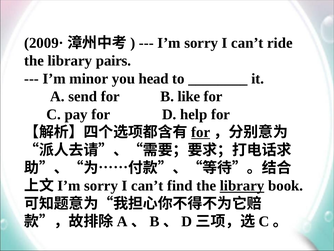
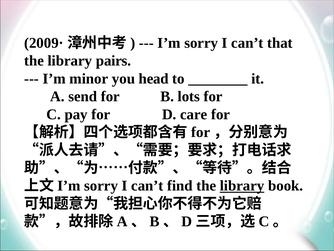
ride: ride -> that (280, 43)
like: like -> lots (189, 96)
help: help -> care (194, 114)
for underline: present -> none (201, 132)
